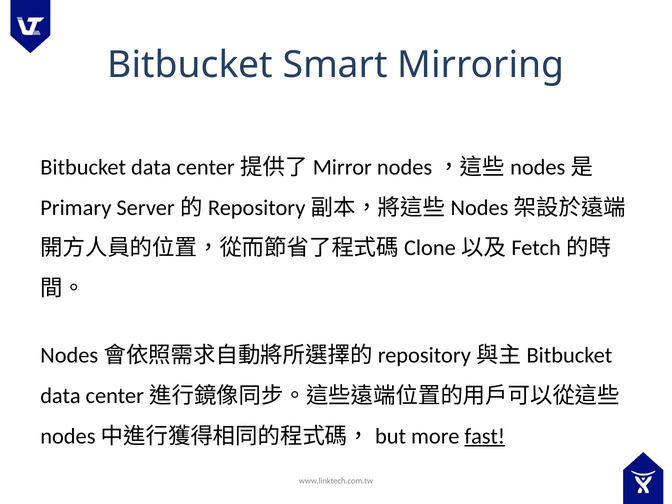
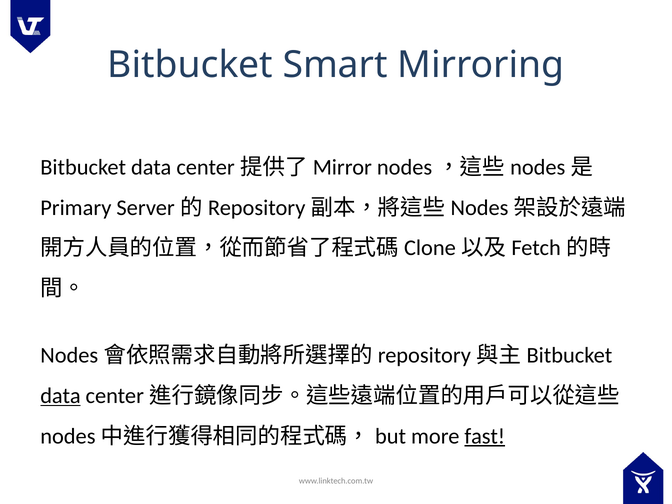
data underline: none -> present (60, 396)
